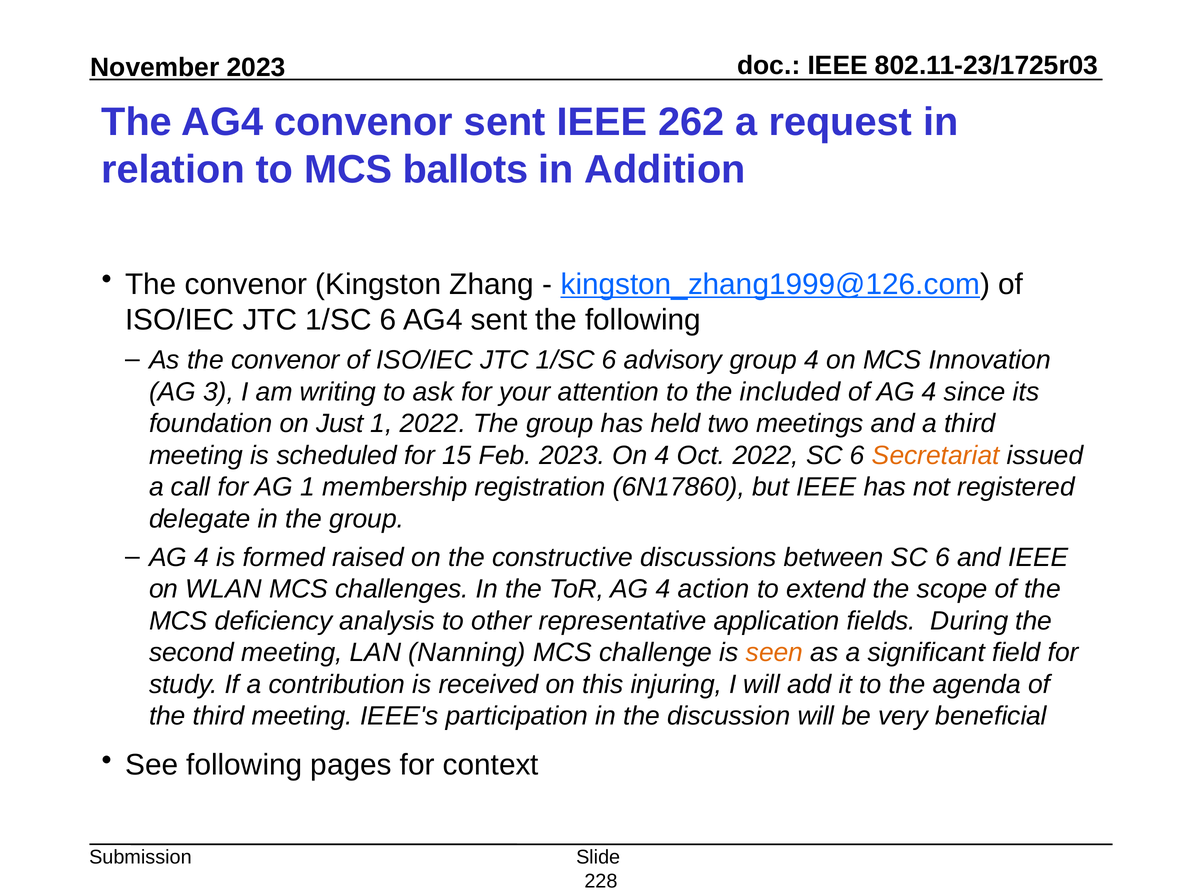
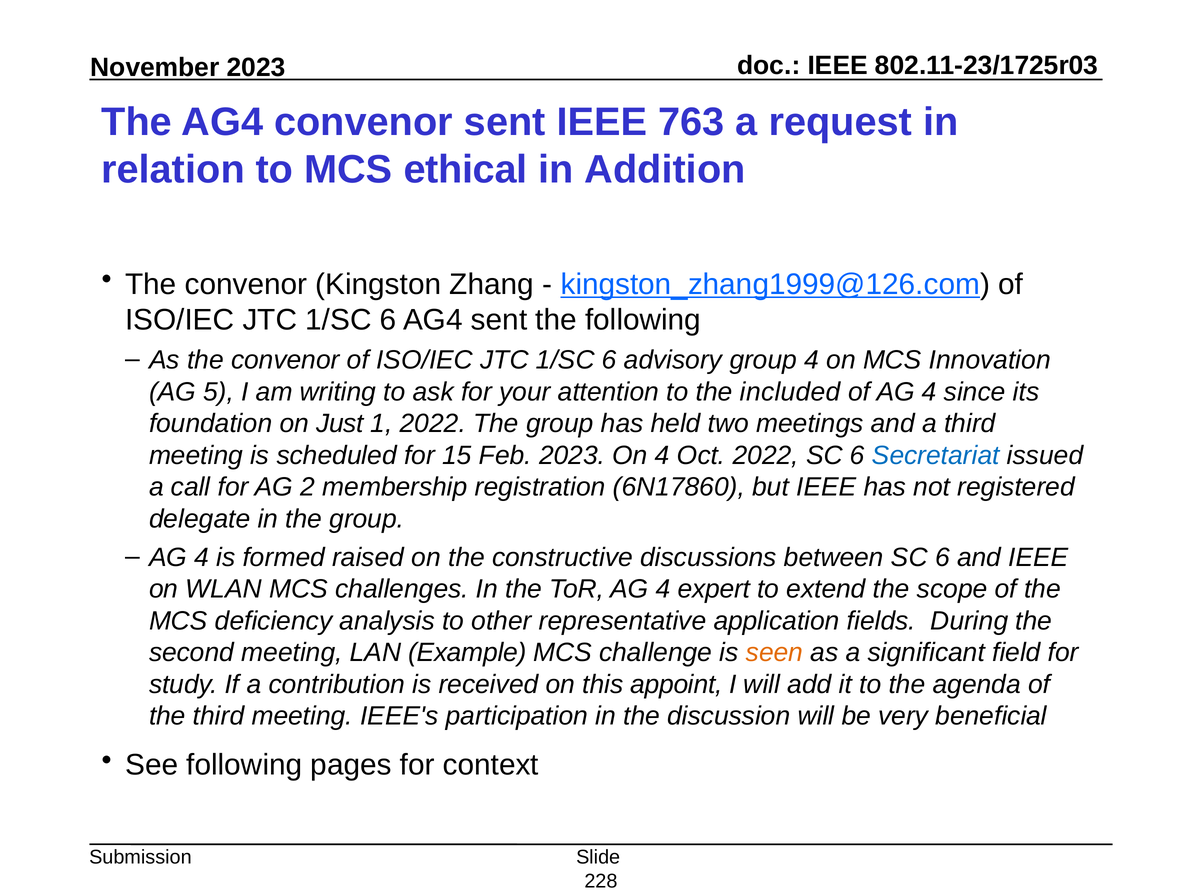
262: 262 -> 763 (691, 122)
ballots: ballots -> ethical (465, 170)
3: 3 -> 5 (219, 392)
Secretariat colour: orange -> blue (936, 455)
AG 1: 1 -> 2 (308, 487)
action: action -> expert (714, 589)
Nanning: Nanning -> Example (467, 653)
injuring: injuring -> appoint (676, 684)
